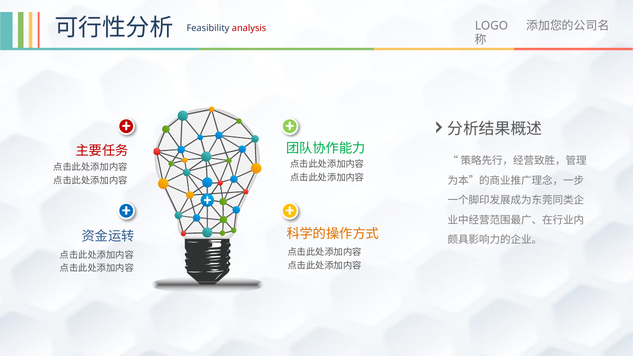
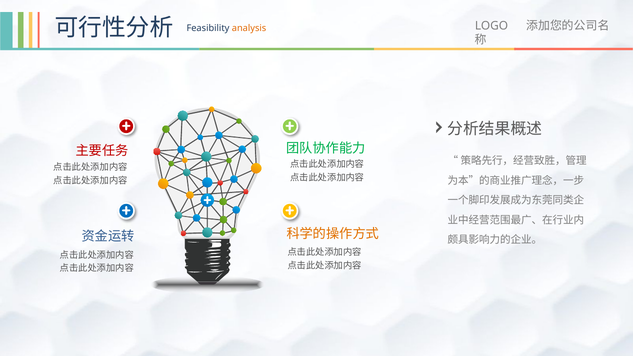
analysis colour: red -> orange (249, 28)
